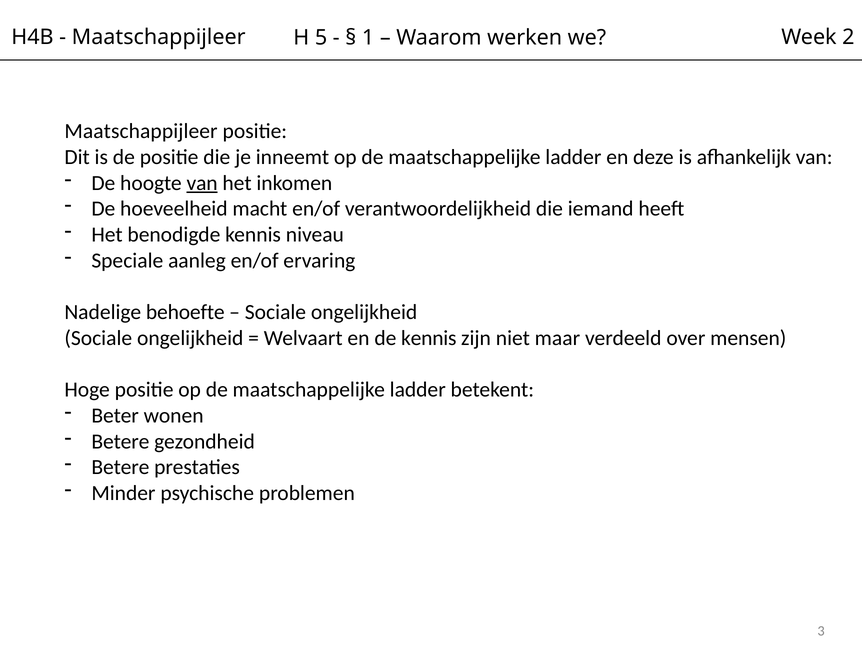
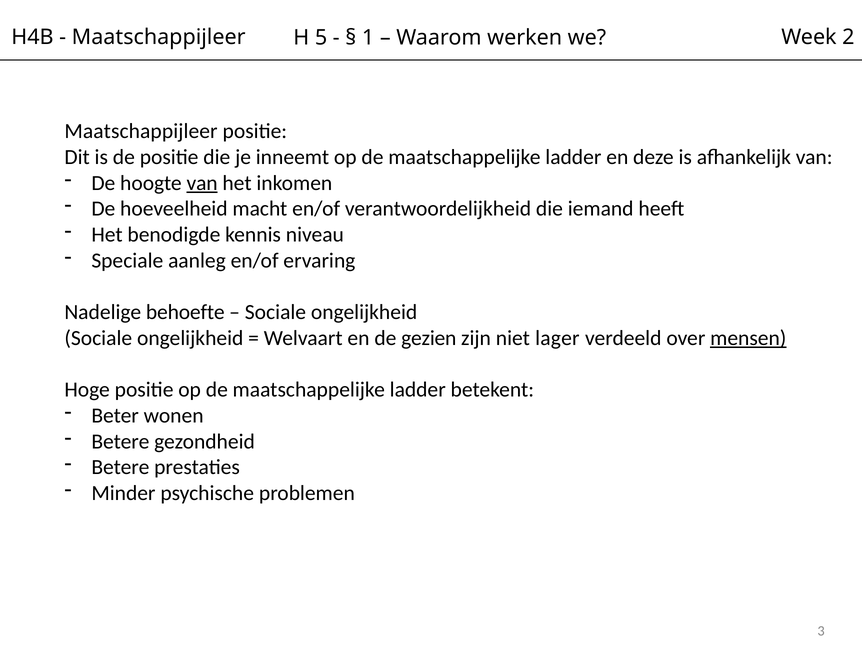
de kennis: kennis -> gezien (429, 338)
maar: maar -> lager (557, 338)
mensen underline: none -> present (748, 338)
